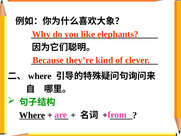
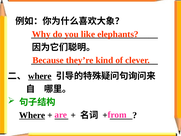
where underline: none -> present (40, 76)
